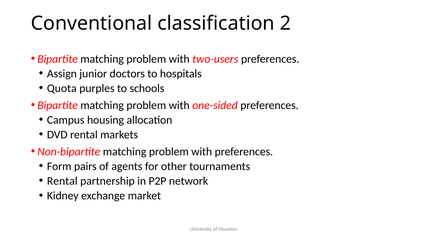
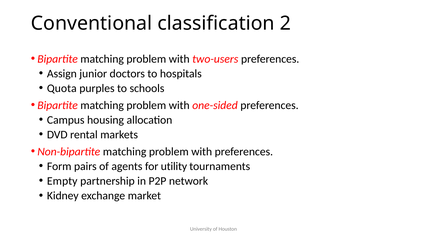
other: other -> utility (174, 166)
Rental: Rental -> Empty (62, 181)
